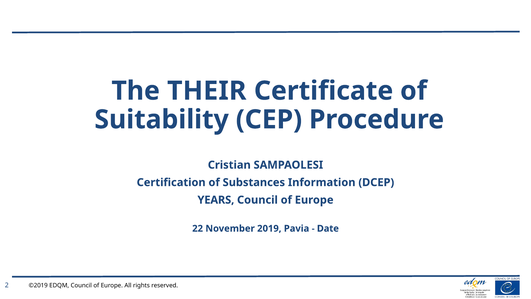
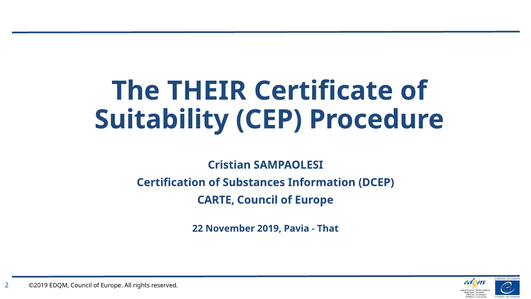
YEARS: YEARS -> CARTE (216, 200)
Date: Date -> That (328, 228)
